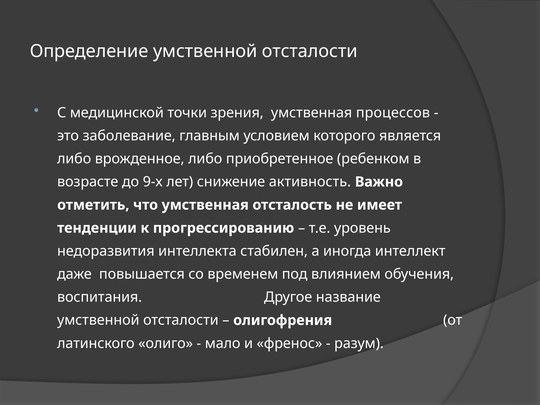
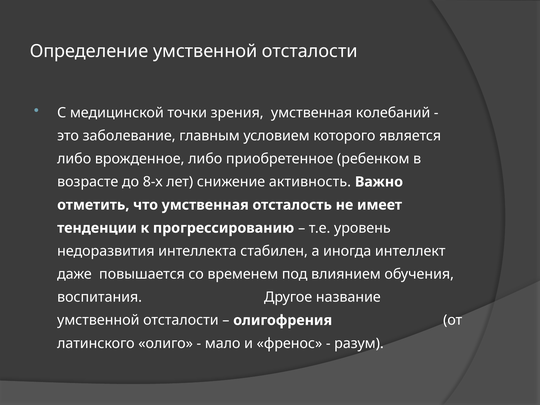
процессов: процессов -> колебаний (393, 113)
9-х: 9-х -> 8-х (153, 182)
